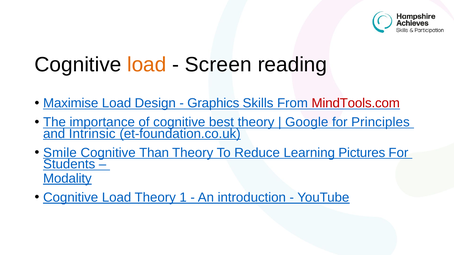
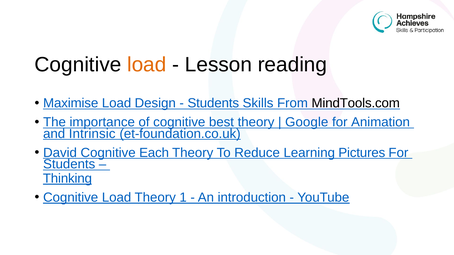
Screen: Screen -> Lesson (218, 65)
Graphics: Graphics -> Students (213, 103)
MindTools.com colour: red -> black (356, 103)
Principles: Principles -> Animation (381, 122)
Smile: Smile -> David (60, 153)
Than: Than -> Each (154, 153)
Modality: Modality -> Thinking (67, 179)
